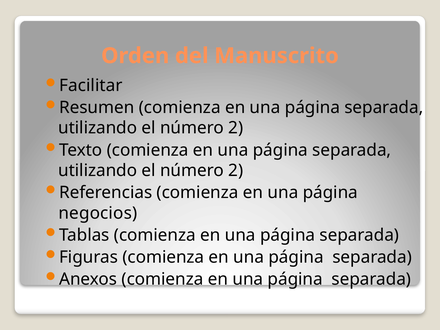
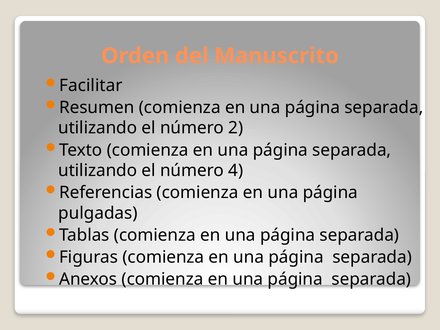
2: 2 -> 4 (236, 171)
negocios: negocios -> pulgadas (98, 213)
